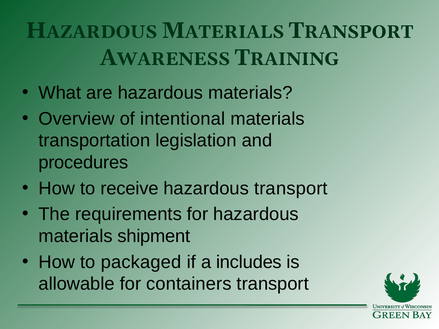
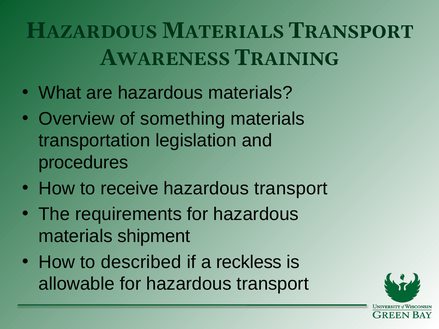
intentional: intentional -> something (183, 119)
packaged: packaged -> described (141, 262)
includes: includes -> reckless (249, 262)
allowable for containers: containers -> hazardous (189, 284)
